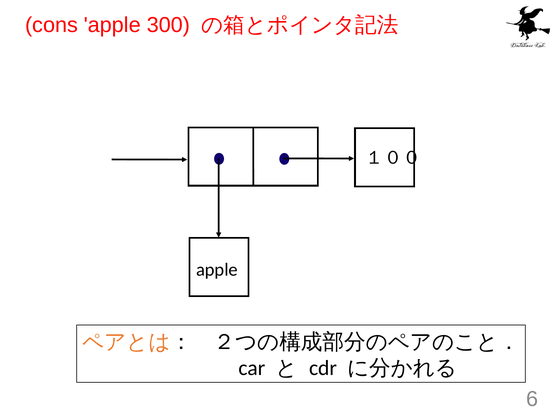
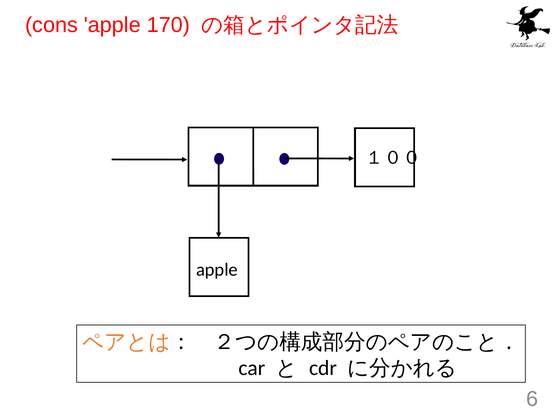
300: 300 -> 170 (168, 25)
